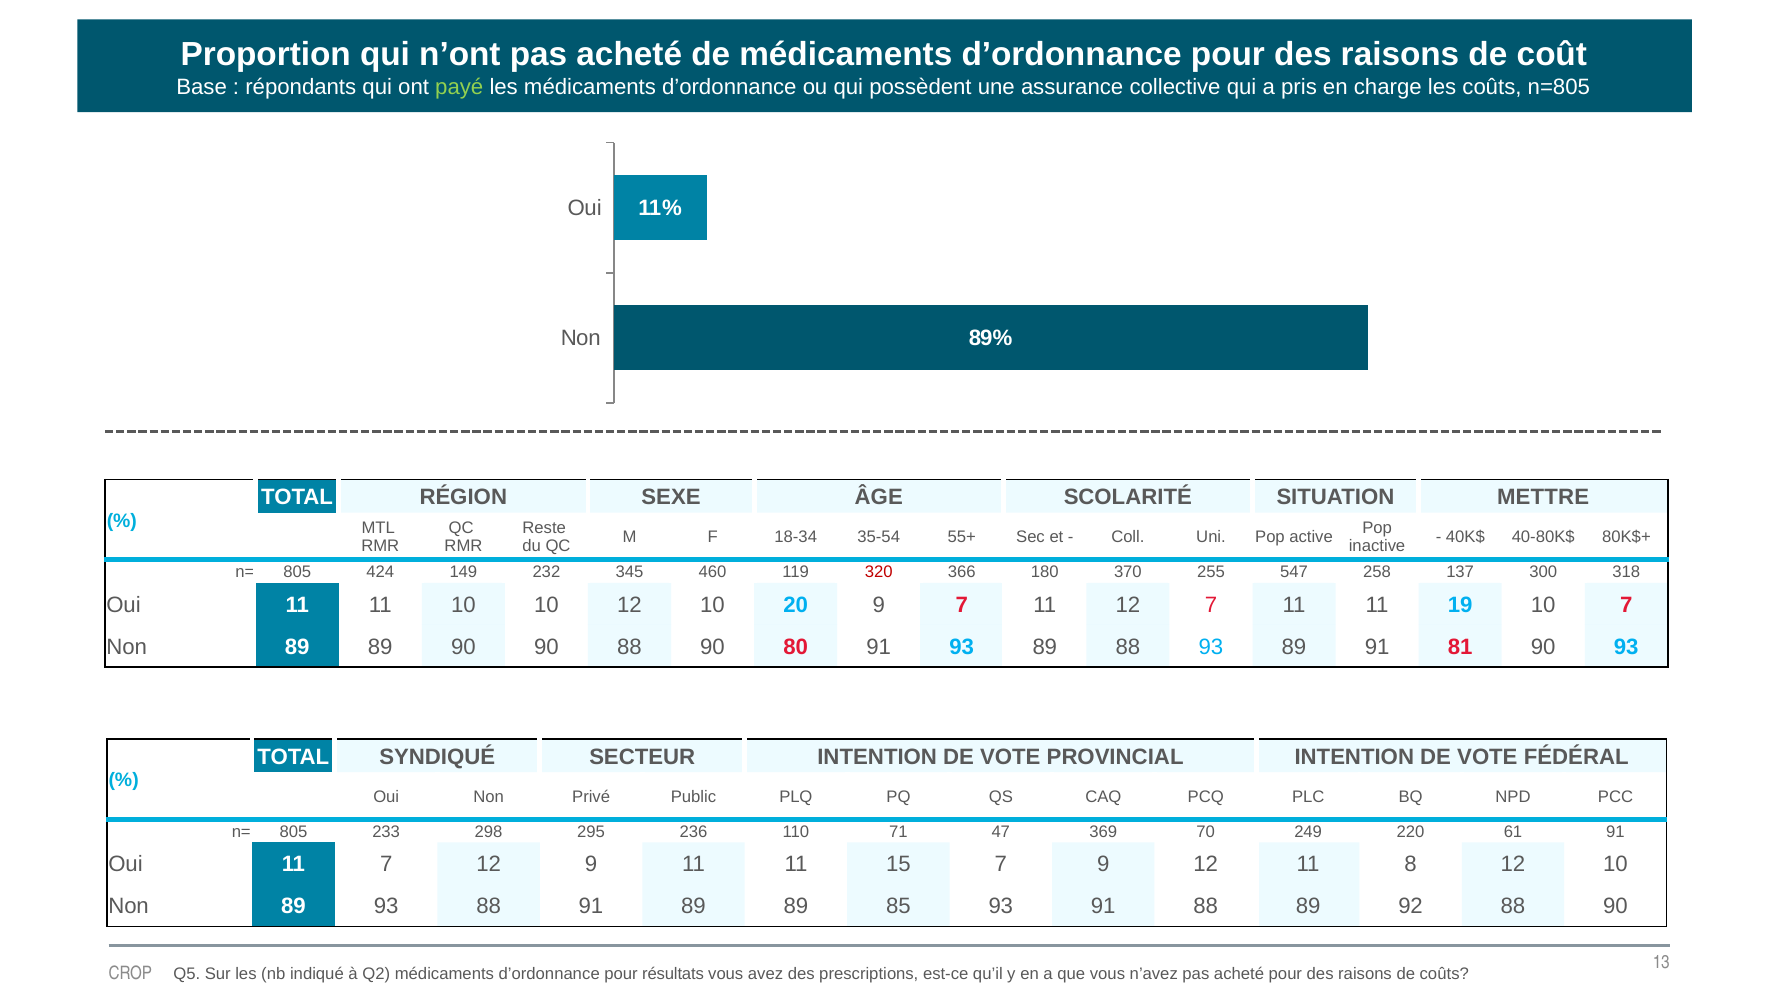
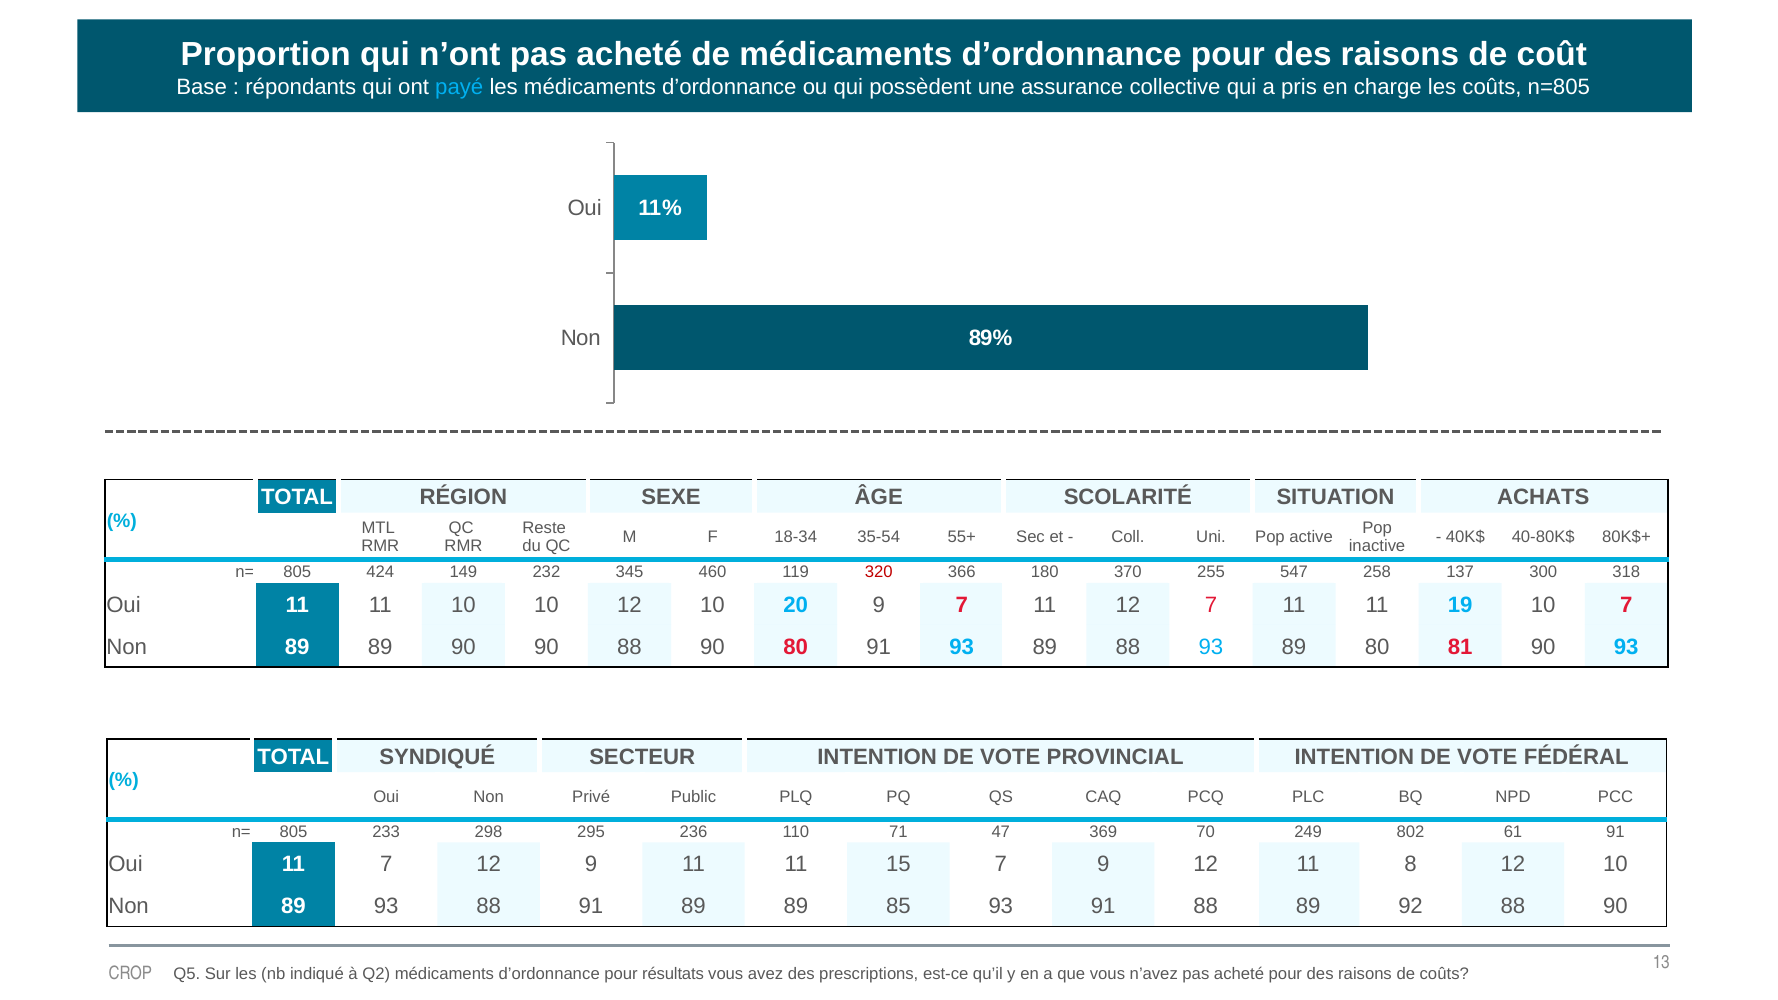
payé colour: light green -> light blue (459, 87)
METTRE: METTRE -> ACHATS (1543, 497)
89 91: 91 -> 80 (1377, 647)
220: 220 -> 802 (1411, 832)
